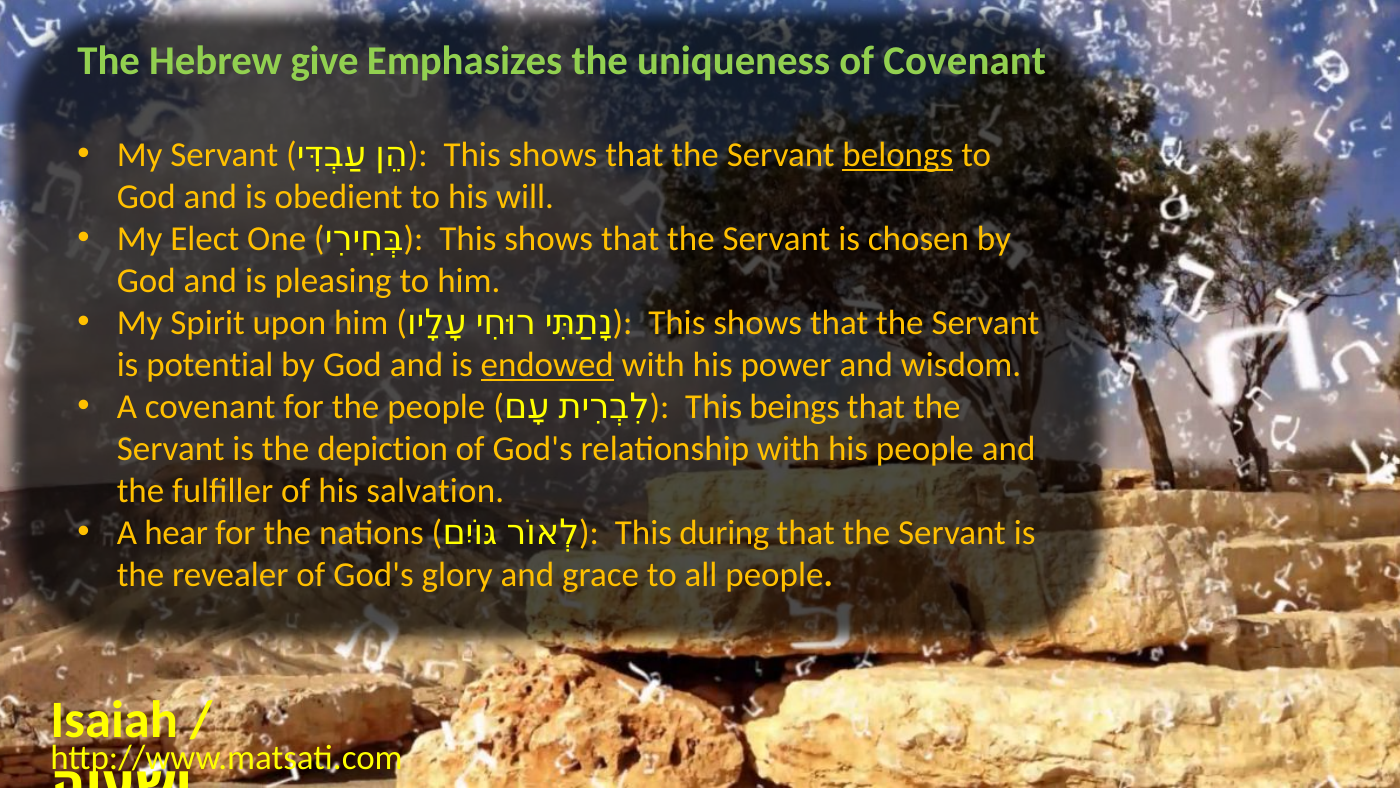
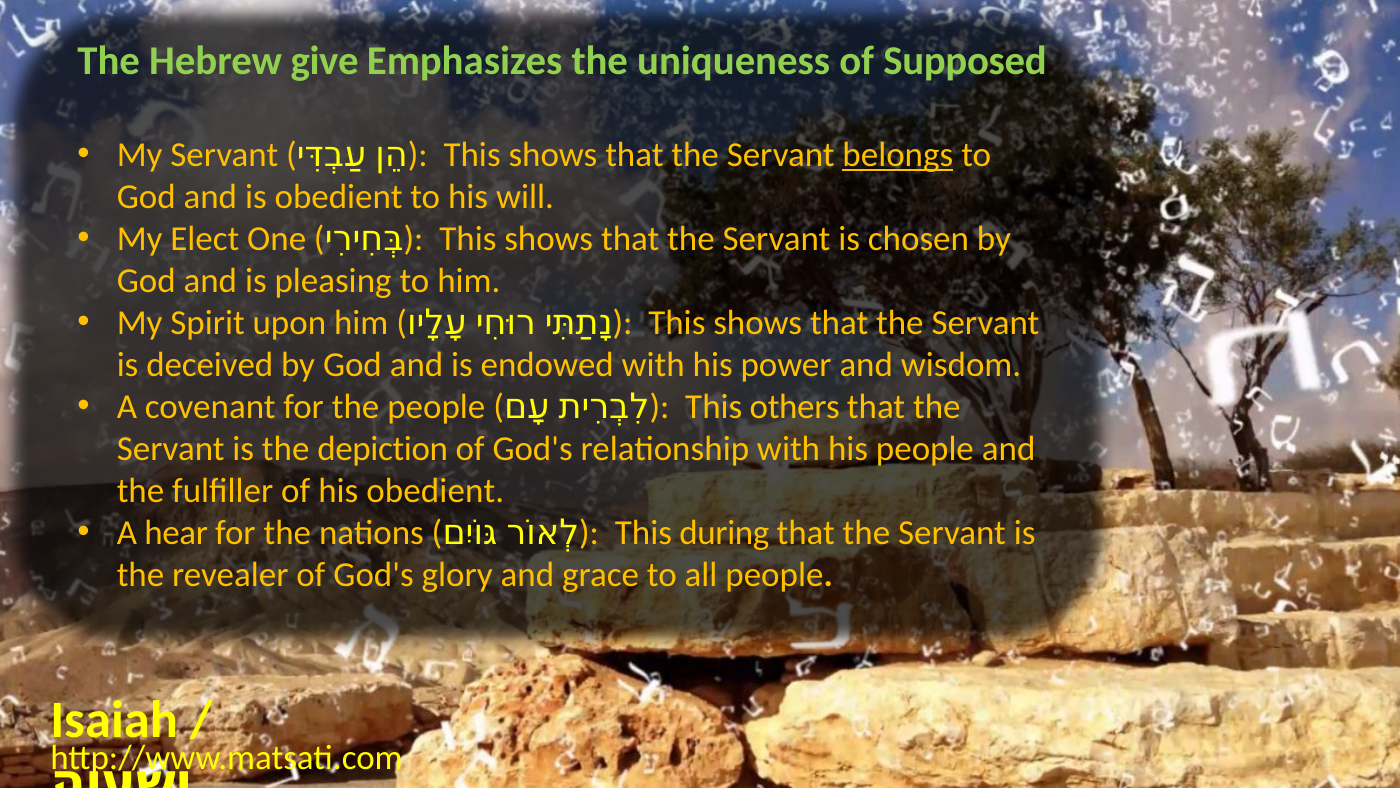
of Covenant: Covenant -> Supposed (965, 61)
potential: potential -> deceived (210, 365)
endowed underline: present -> none (547, 365)
beings: beings -> others (795, 407)
his salvation: salvation -> obedient (435, 491)
